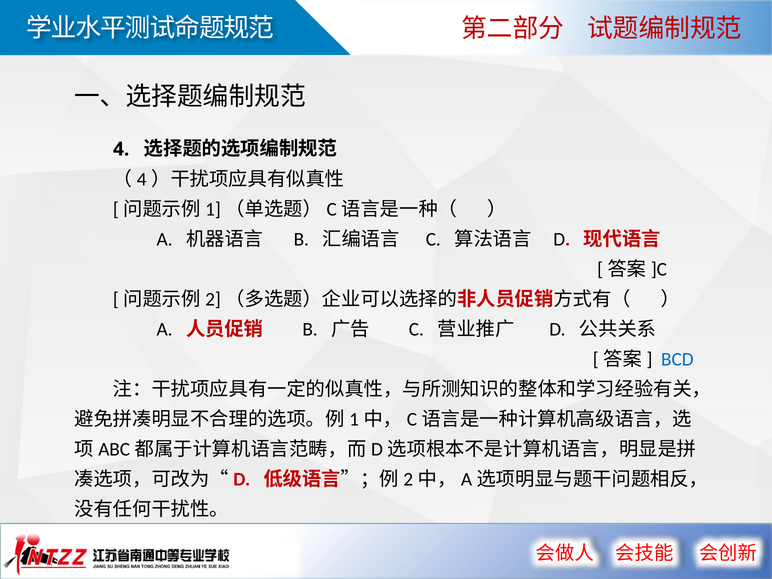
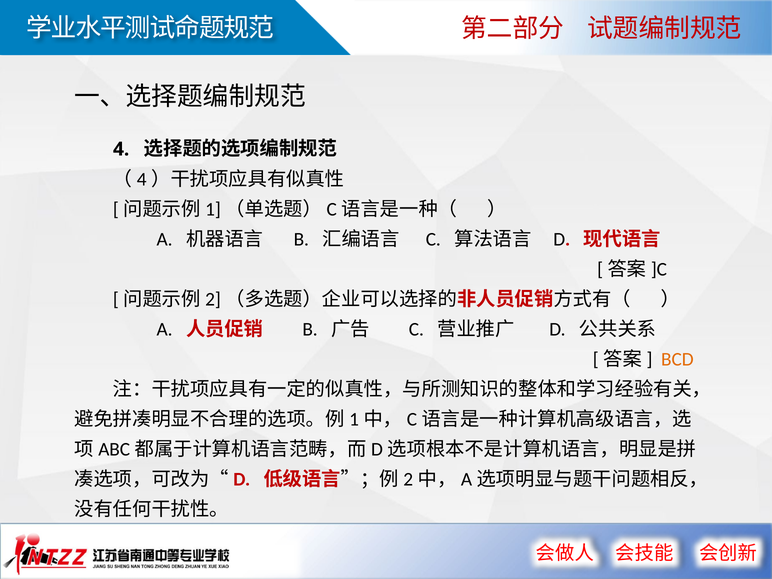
BCD colour: blue -> orange (677, 359)
